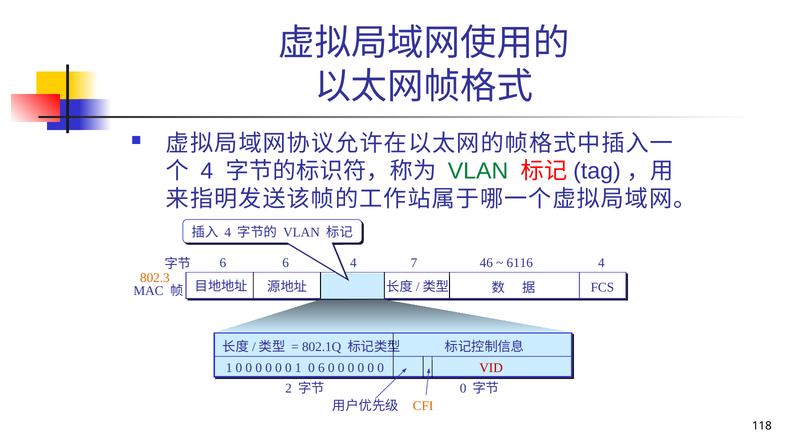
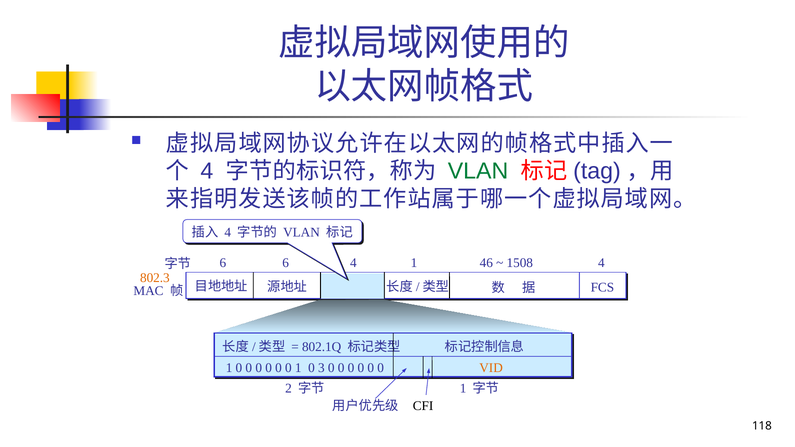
7: 7 -> 1 (414, 263)
6116: 6116 -> 1508 (520, 263)
0 6: 6 -> 3 (321, 368)
VID colour: red -> orange (491, 368)
0: 0 -> 1 (463, 389)
CFI colour: orange -> black (423, 406)
